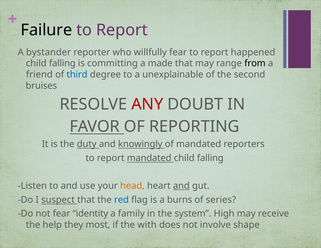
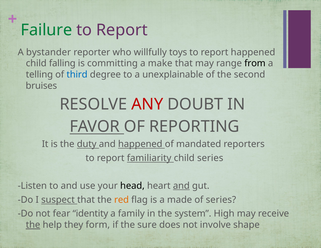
Failure colour: black -> green (46, 30)
willfully fear: fear -> toys (178, 52)
made: made -> make (160, 63)
friend: friend -> telling (39, 75)
and knowingly: knowingly -> happened (140, 144)
report mandated: mandated -> familiarity (149, 158)
falling: falling -> series (210, 158)
head colour: orange -> black (132, 186)
red colour: blue -> orange (122, 200)
burns: burns -> made (180, 200)
the underline: none -> present (33, 225)
most: most -> form (98, 225)
with: with -> sure (147, 225)
